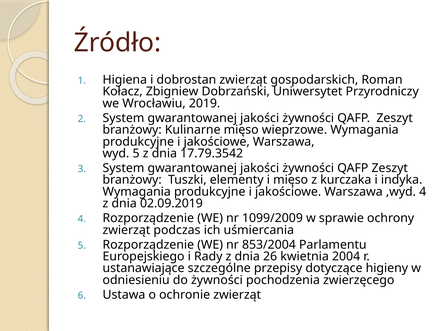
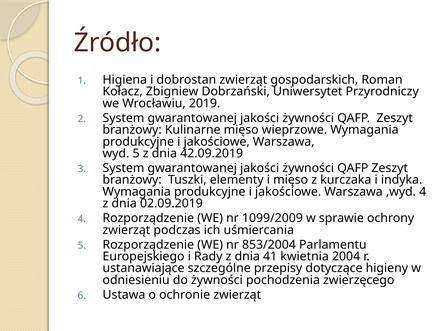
17.79.3542: 17.79.3542 -> 42.09.2019 (212, 154)
26: 26 -> 41 (270, 257)
